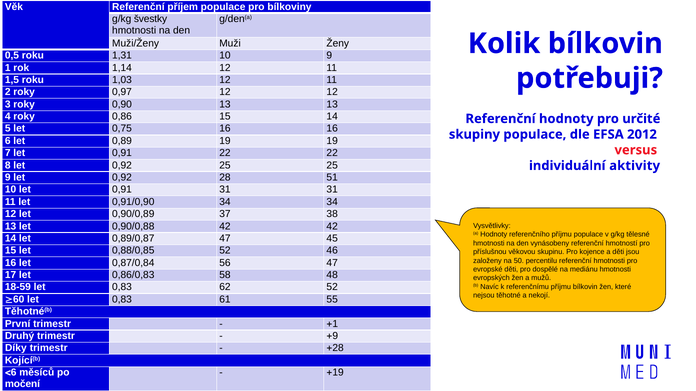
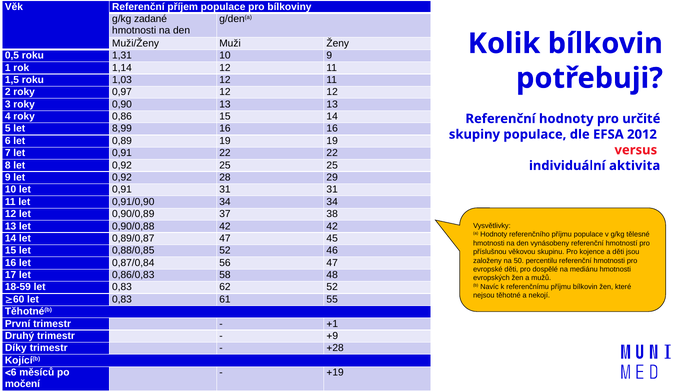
švestky: švestky -> zadané (151, 19)
0,75: 0,75 -> 8,99 (122, 129)
aktivity: aktivity -> aktivita (635, 166)
51: 51 -> 29 (332, 178)
